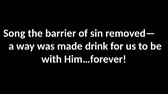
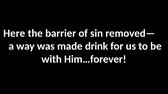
Song: Song -> Here (14, 33)
